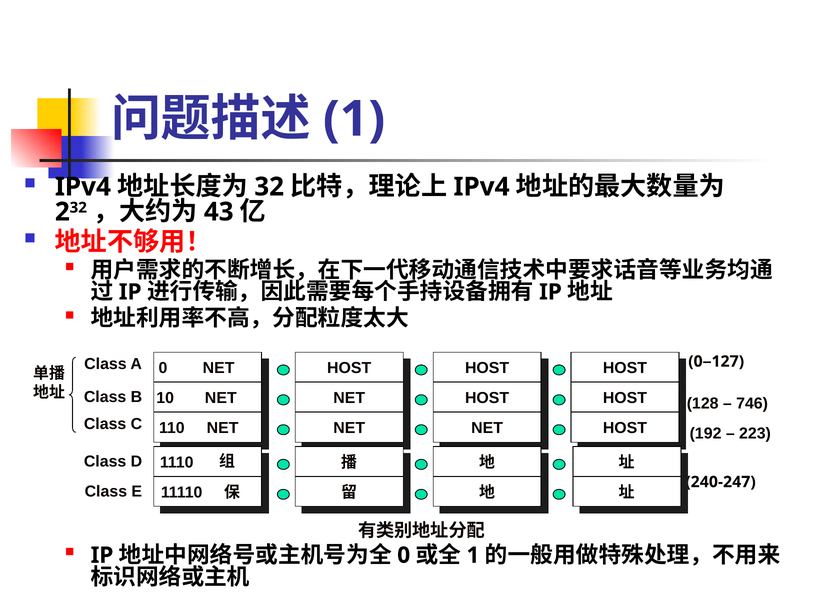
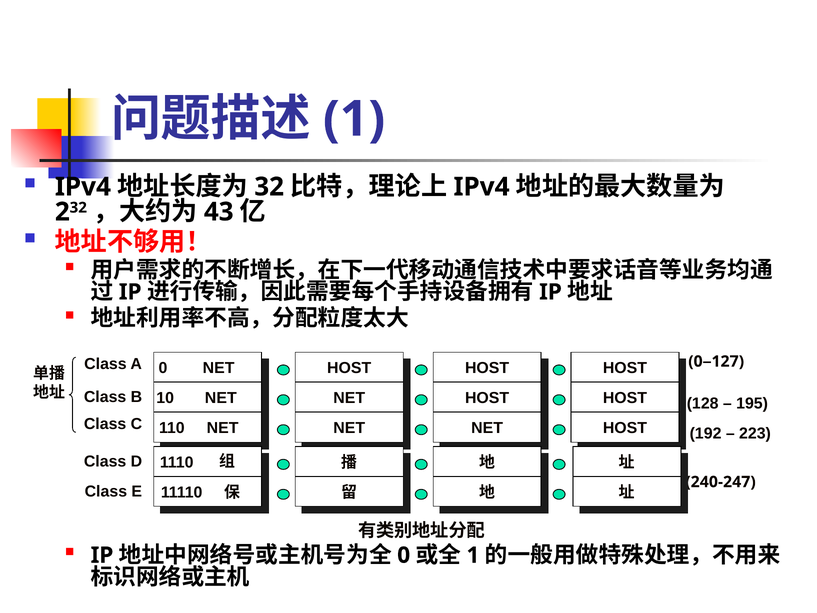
746: 746 -> 195 (752, 403)
